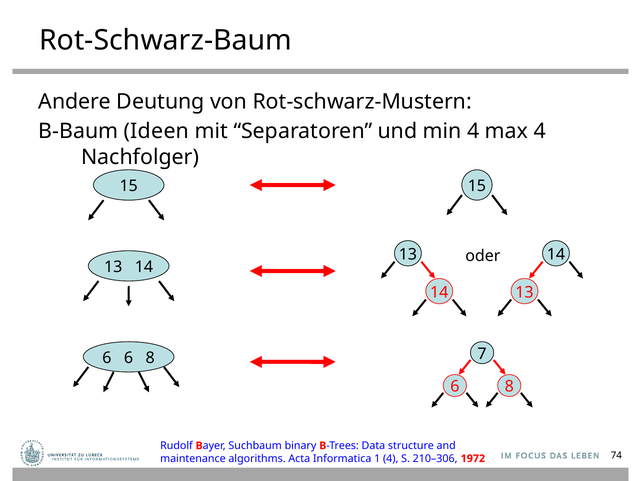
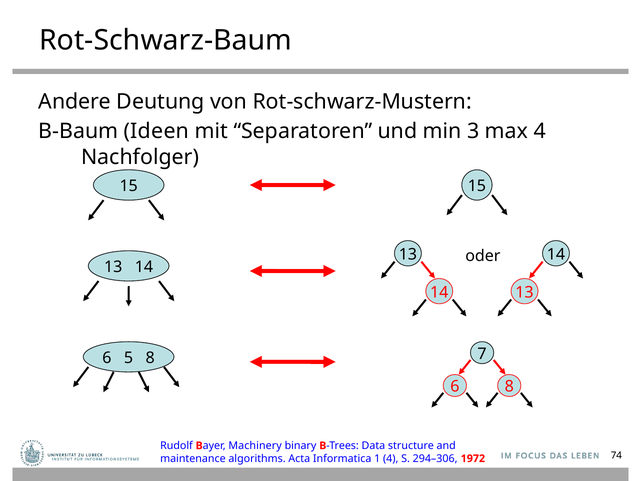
min 4: 4 -> 3 (473, 131)
6 6: 6 -> 5 (129, 358)
Suchbaum: Suchbaum -> Machinery (255, 445)
210–306: 210–306 -> 294–306 (435, 458)
